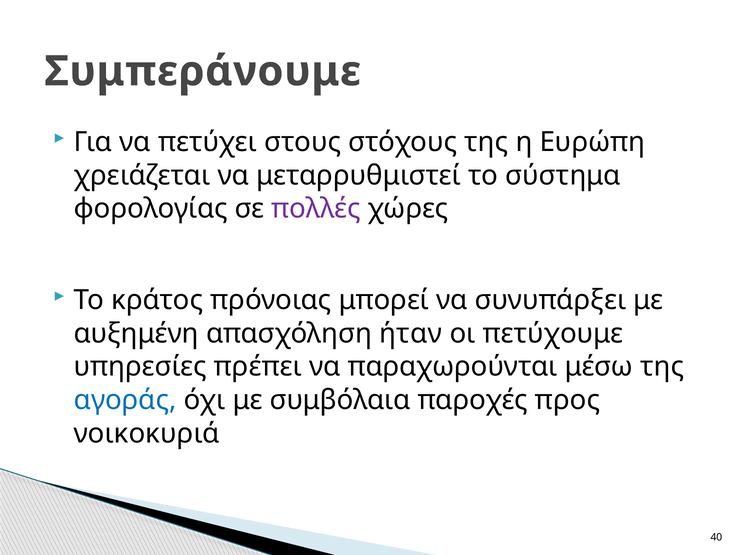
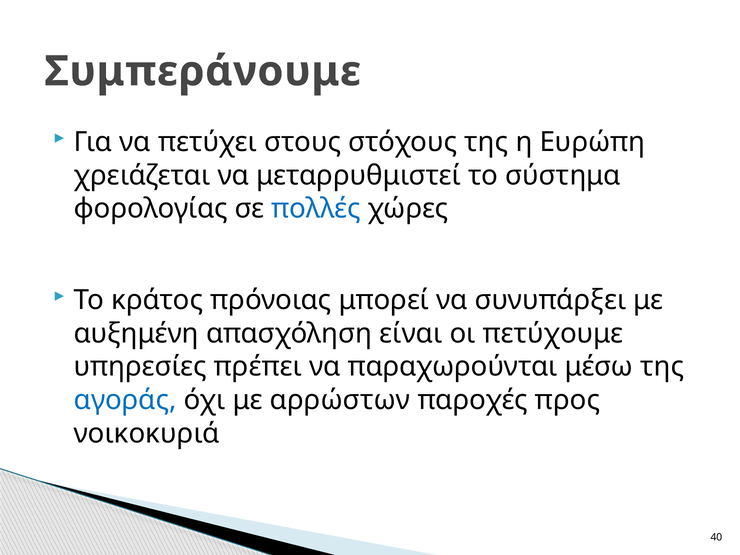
πολλές colour: purple -> blue (316, 209)
ήταν: ήταν -> είναι (411, 333)
συμβόλαια: συμβόλαια -> αρρώστων (340, 400)
